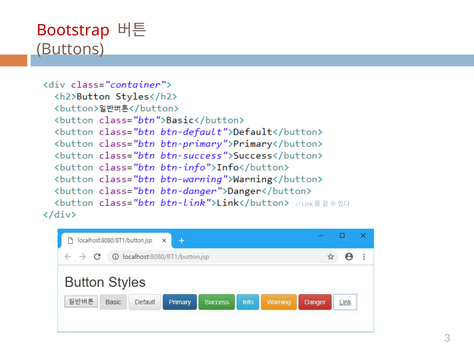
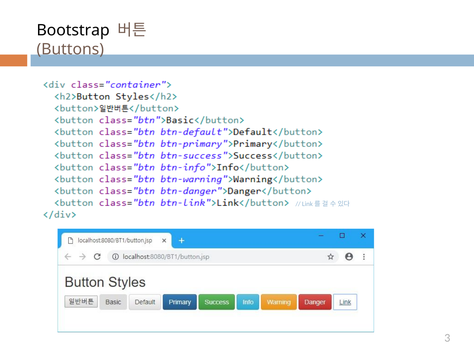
Bootstrap colour: red -> black (73, 30)
